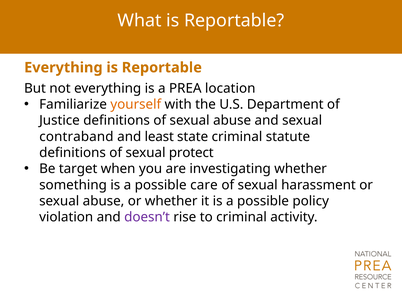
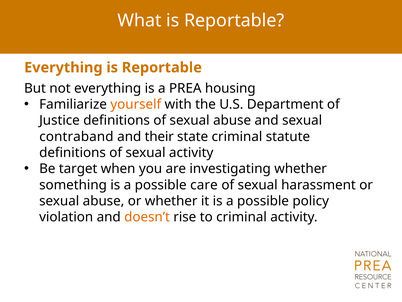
location: location -> housing (230, 88)
least: least -> their (159, 136)
sexual protect: protect -> activity (191, 152)
doesn’t colour: purple -> orange (147, 217)
